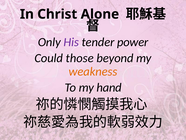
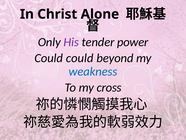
Could those: those -> could (80, 58)
weakness colour: orange -> blue (93, 71)
hand: hand -> cross (109, 87)
